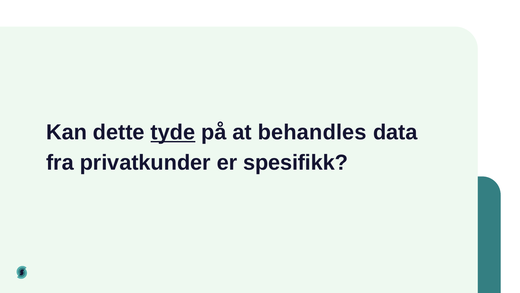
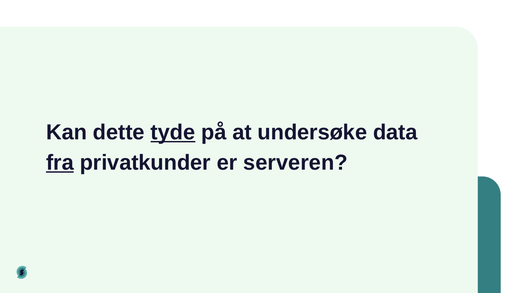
behandles: behandles -> undersøke (312, 132)
fra underline: none -> present (60, 163)
spesifikk: spesifikk -> serveren (295, 163)
